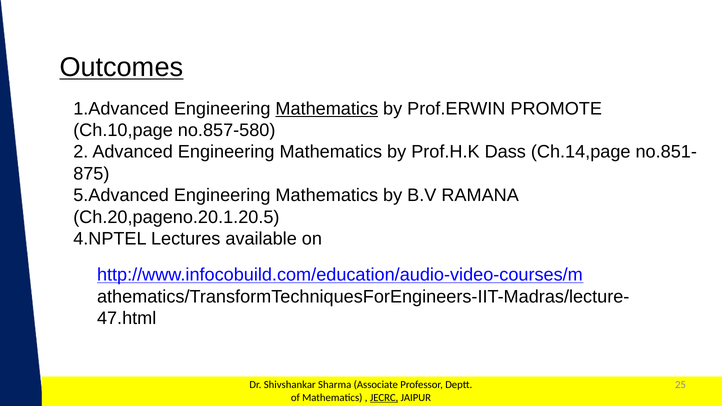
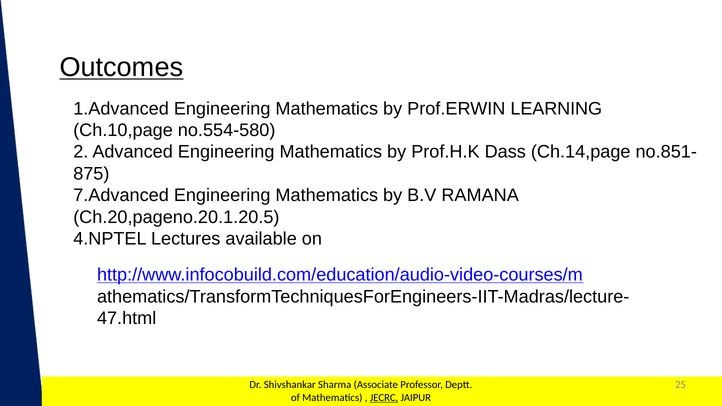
Mathematics underline: present -> none (327, 109)
PROMOTE: PROMOTE -> LEARNING (556, 109)
no.857-580: no.857-580 -> no.554-580 (227, 130)
5.Advanced: 5.Advanced -> 7.Advanced (121, 195)
